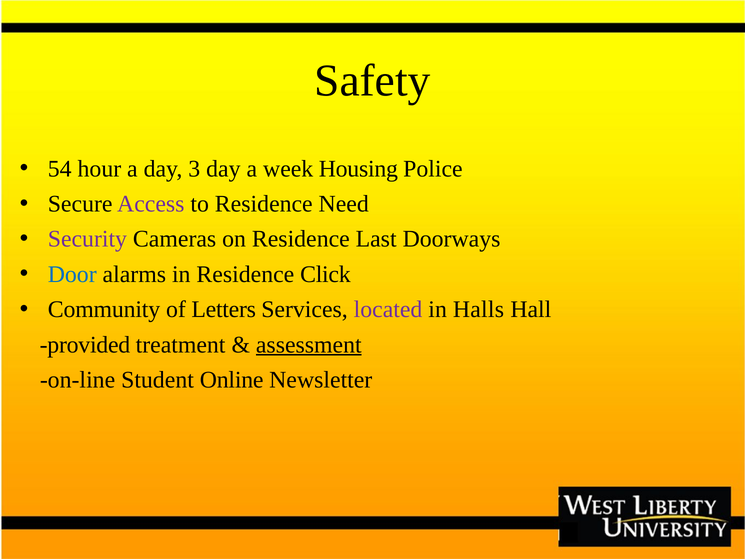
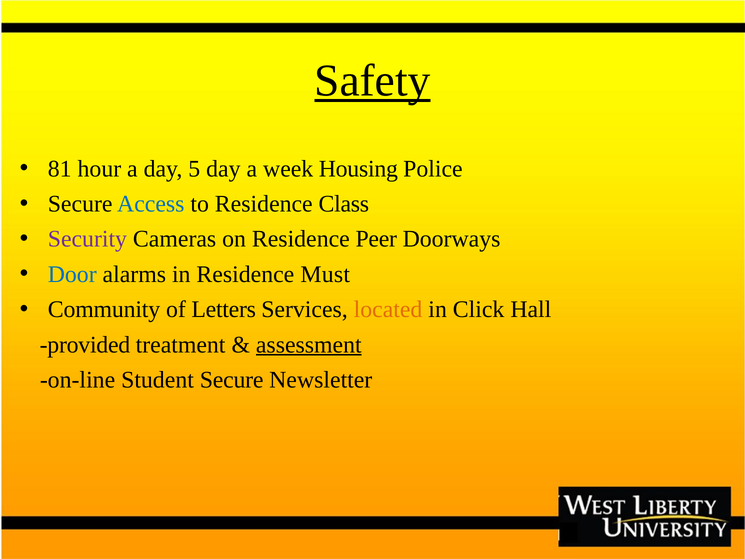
Safety underline: none -> present (372, 81)
54: 54 -> 81 (60, 169)
3: 3 -> 5 (194, 169)
Access colour: purple -> blue (151, 204)
Need: Need -> Class (344, 204)
Last: Last -> Peer (376, 239)
Click: Click -> Must (325, 274)
located colour: purple -> orange (388, 309)
Halls: Halls -> Click (479, 309)
Student Online: Online -> Secure (232, 380)
